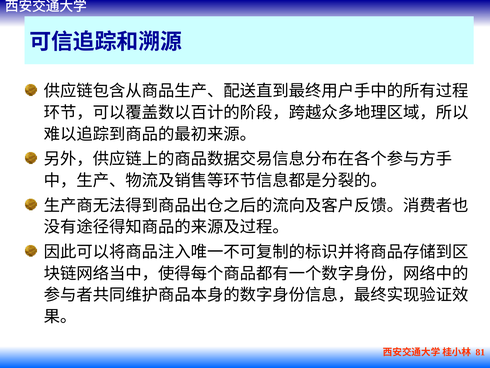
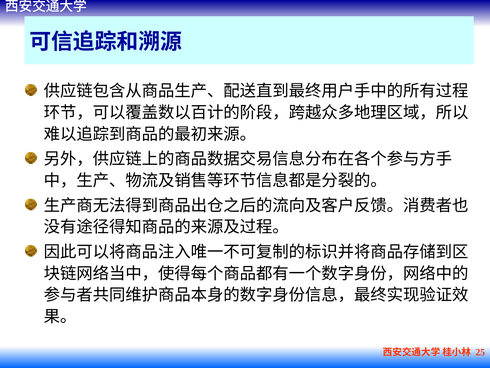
81: 81 -> 25 (480, 352)
